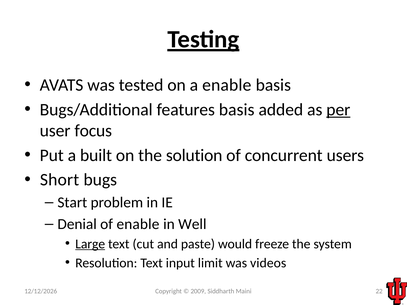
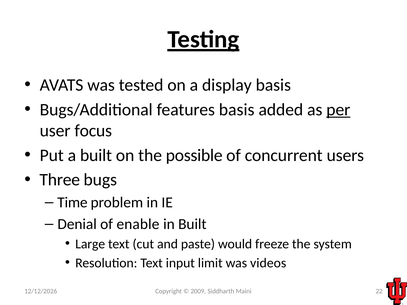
a enable: enable -> display (227, 85)
solution: solution -> possible (194, 155)
Short: Short -> Three (60, 180)
Start: Start -> Time (72, 203)
in Well: Well -> Built (192, 224)
Large underline: present -> none (90, 244)
